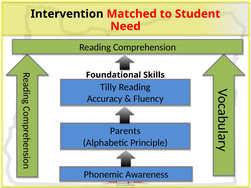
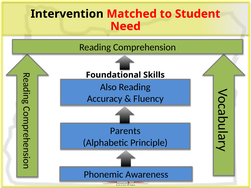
Tilly: Tilly -> Also (108, 87)
